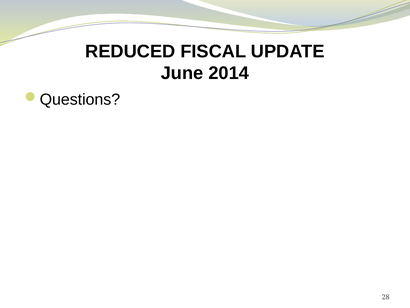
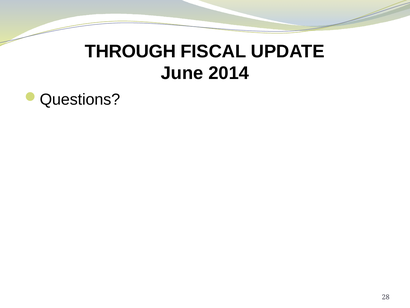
REDUCED: REDUCED -> THROUGH (130, 51)
